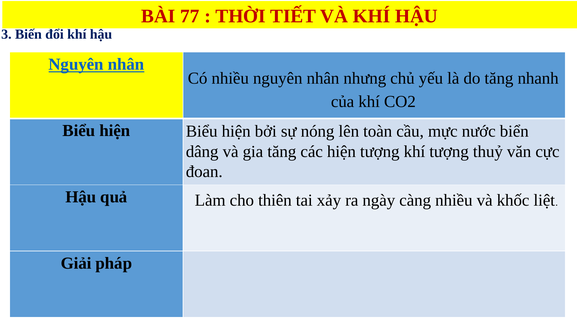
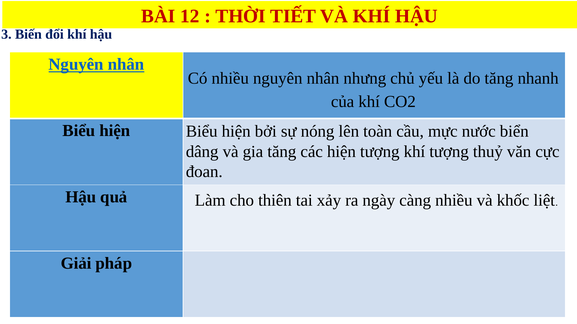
77: 77 -> 12 (190, 16)
